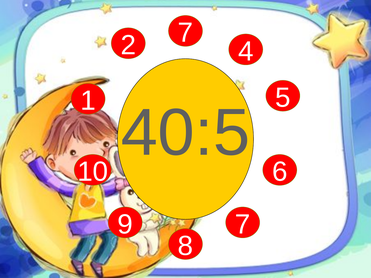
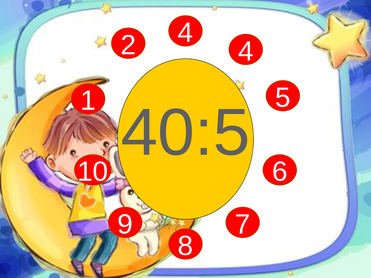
2 7: 7 -> 4 (185, 33)
